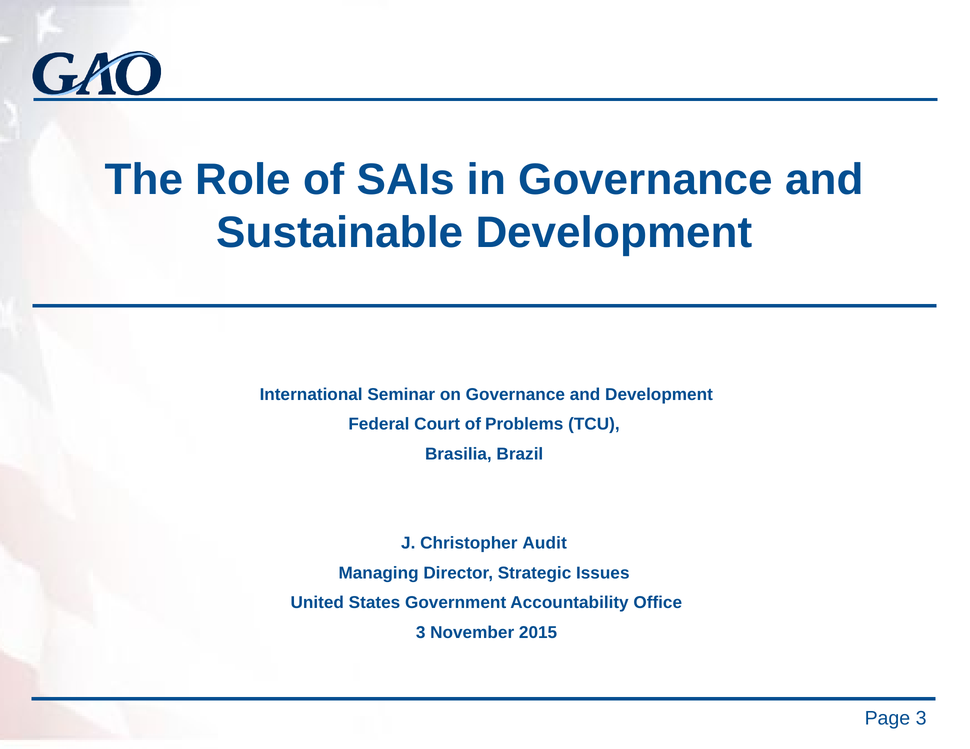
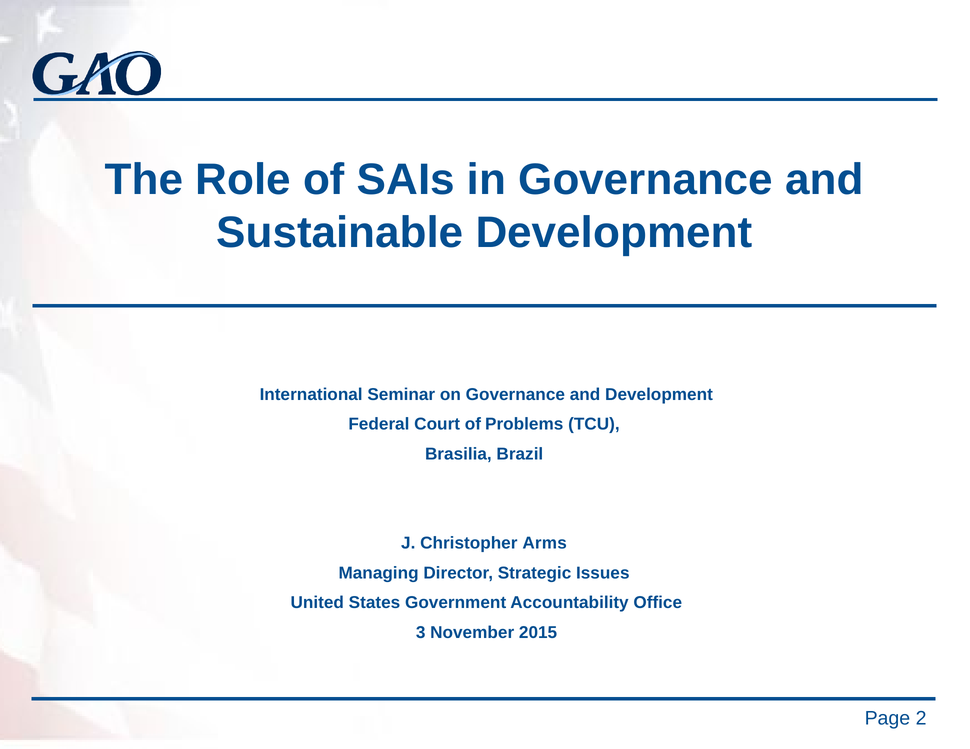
Audit: Audit -> Arms (545, 544)
Page 3: 3 -> 2 (921, 719)
